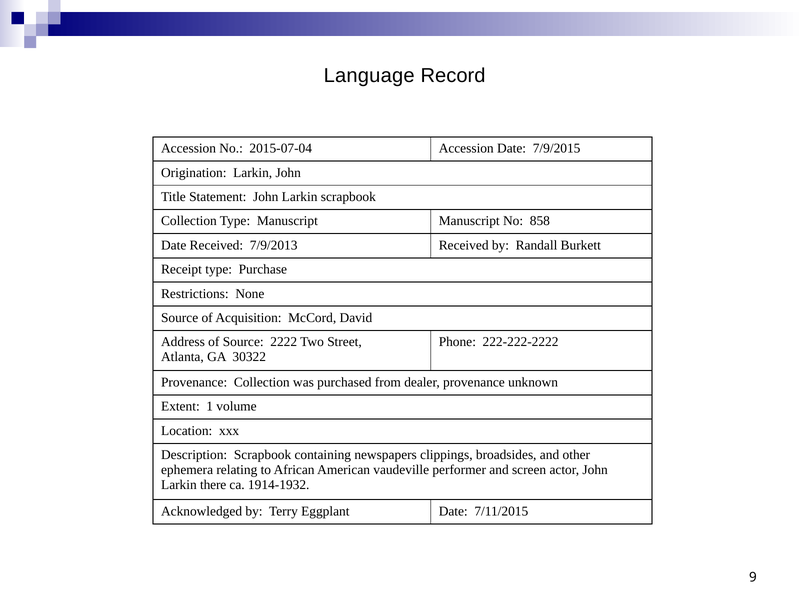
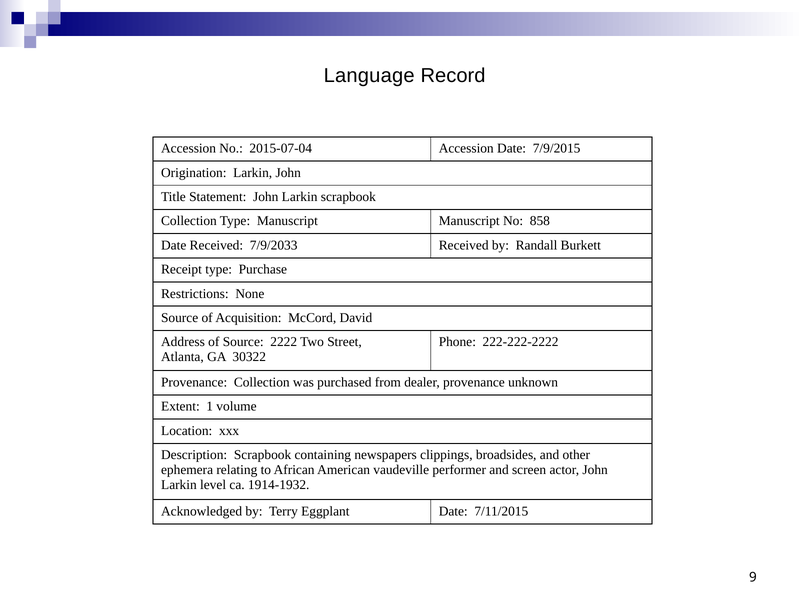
7/9/2013: 7/9/2013 -> 7/9/2033 (274, 245)
there: there -> level (213, 484)
